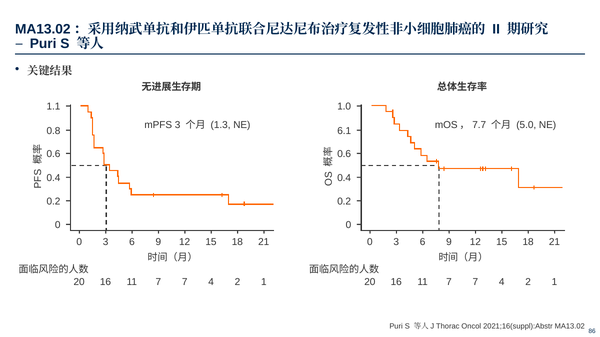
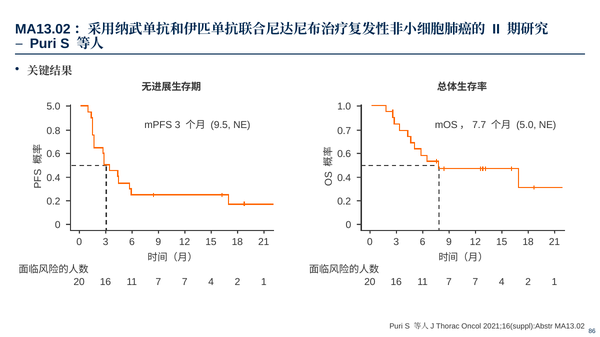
1.1: 1.1 -> 5.0 (53, 107)
1.3: 1.3 -> 9.5 (221, 125)
6.1: 6.1 -> 0.7 (344, 131)
